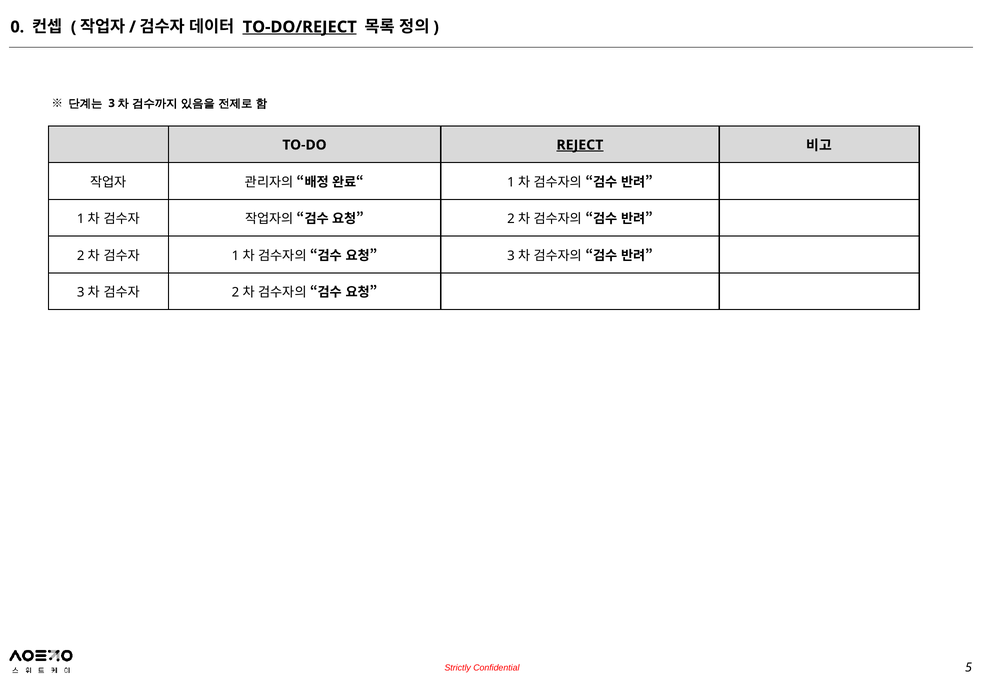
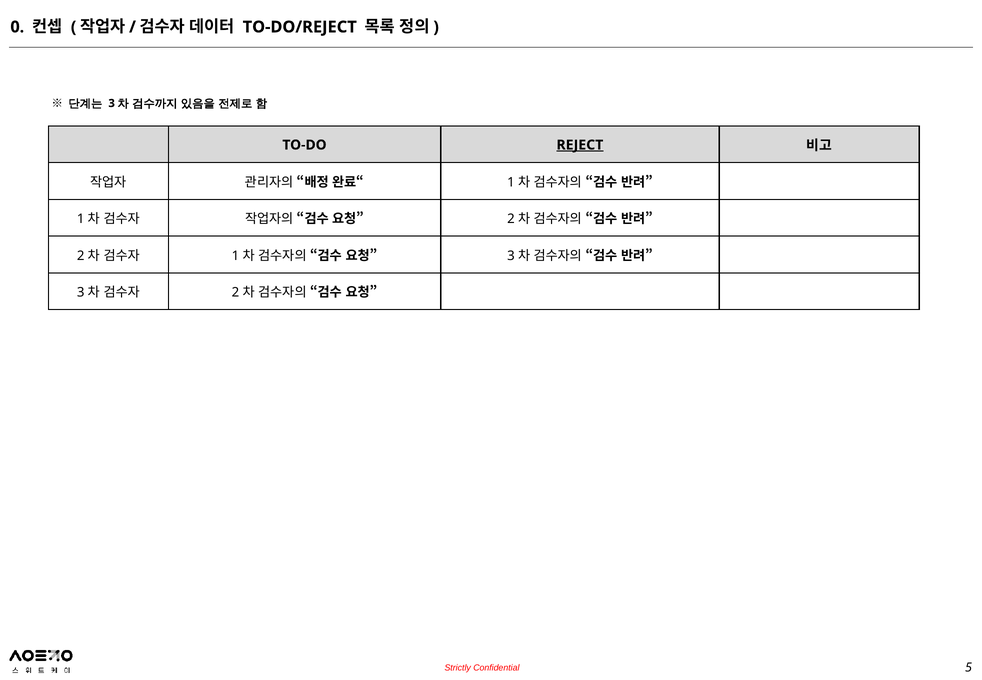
TO-DO/REJECT underline: present -> none (300, 27)
